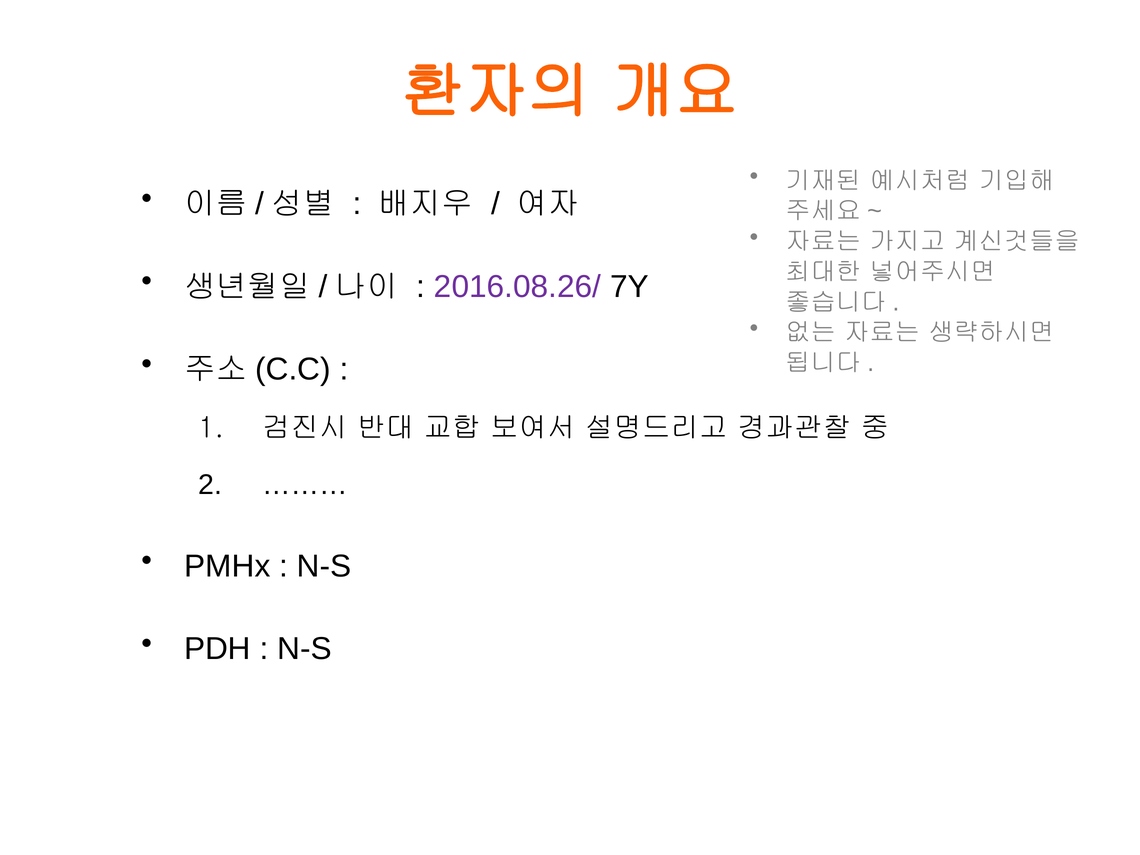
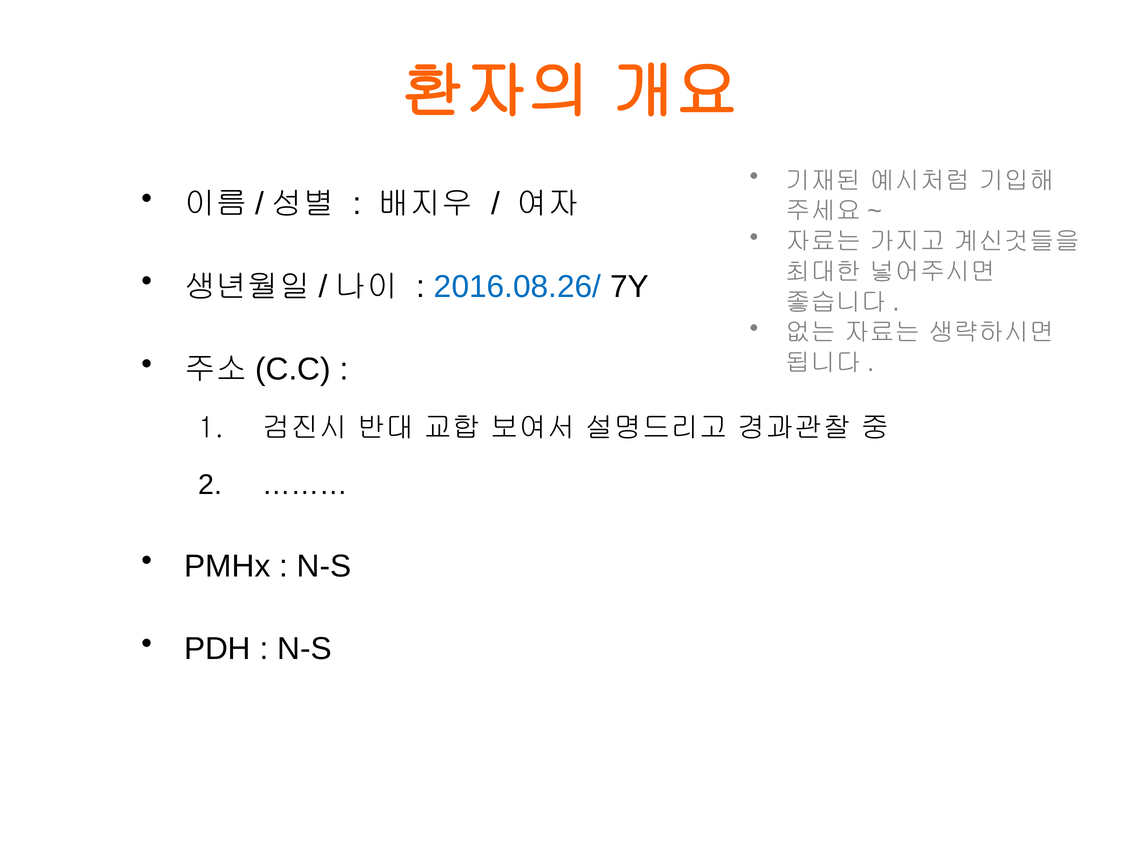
2016.08.26/ colour: purple -> blue (518, 287)
